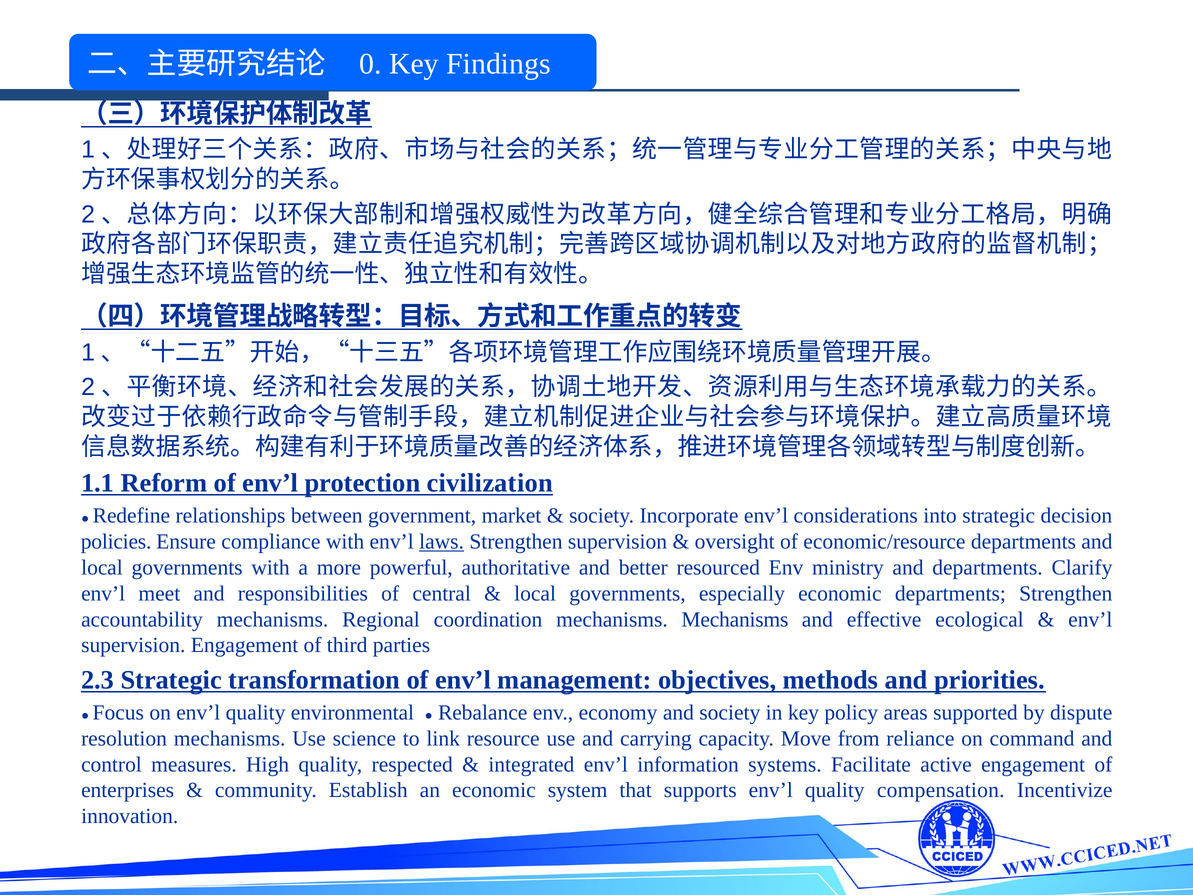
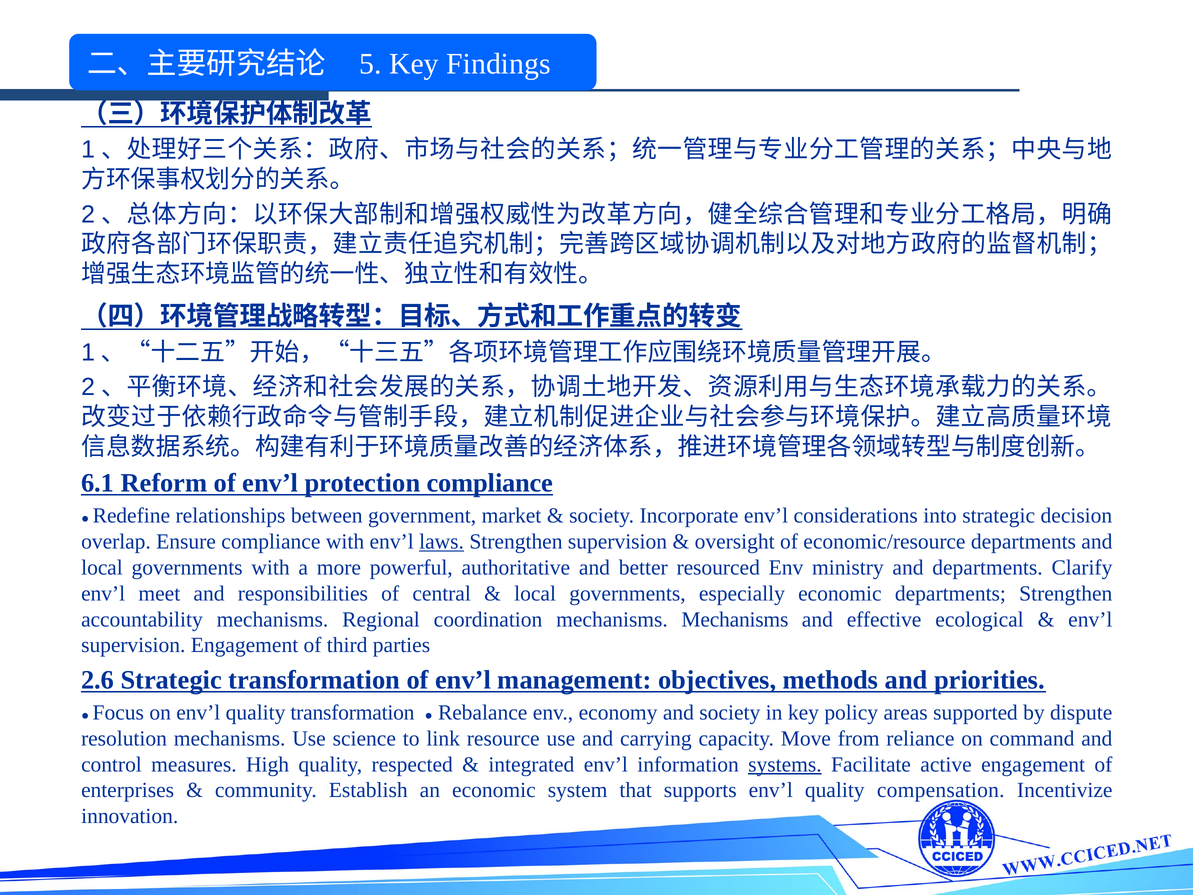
0: 0 -> 5 (371, 64)
1.1: 1.1 -> 6.1 (98, 483)
protection civilization: civilization -> compliance (490, 483)
policies: policies -> overlap (116, 542)
2.3: 2.3 -> 2.6 (98, 680)
quality environmental: environmental -> transformation (352, 712)
systems underline: none -> present (785, 764)
